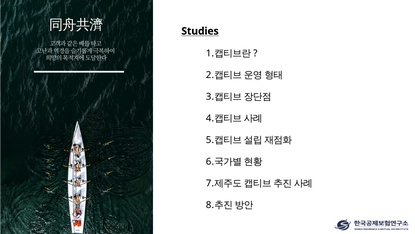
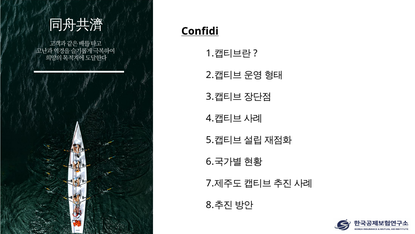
Studies: Studies -> Confidi (200, 31)
